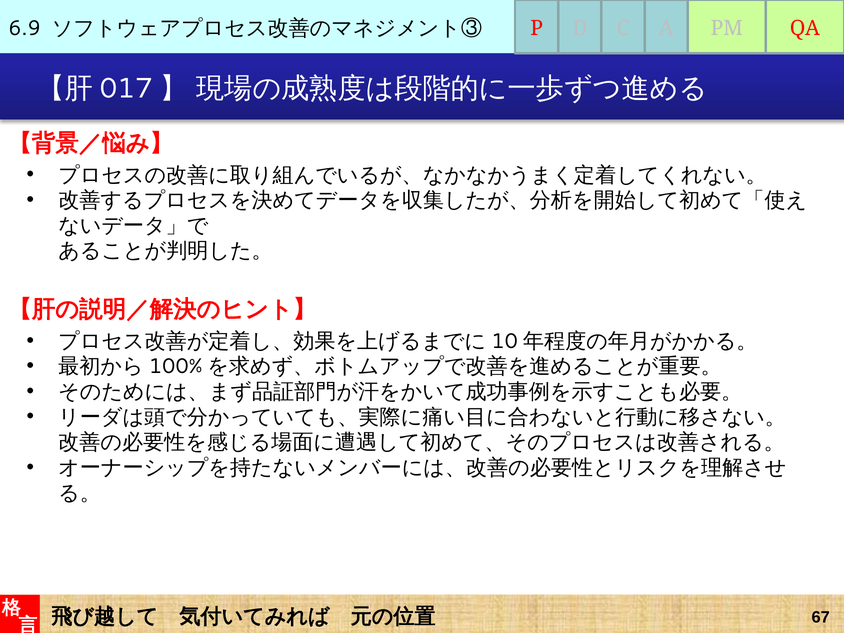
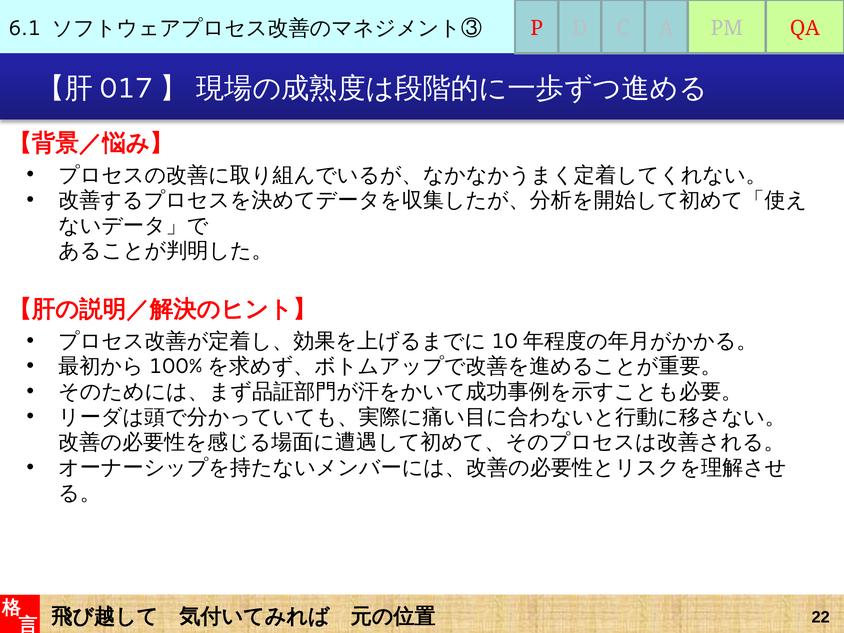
6.9: 6.9 -> 6.1 (25, 28)
67: 67 -> 22 (821, 618)
